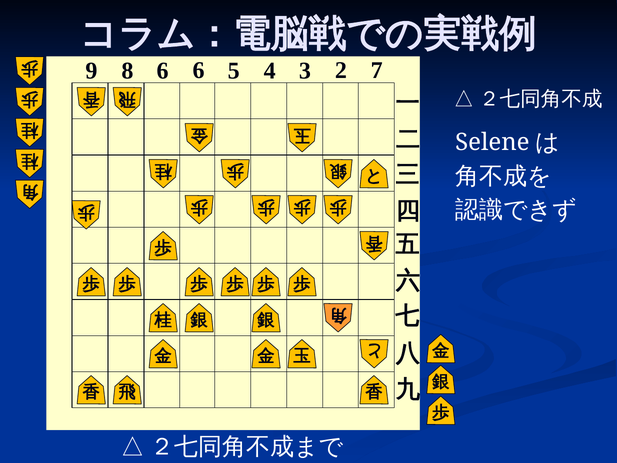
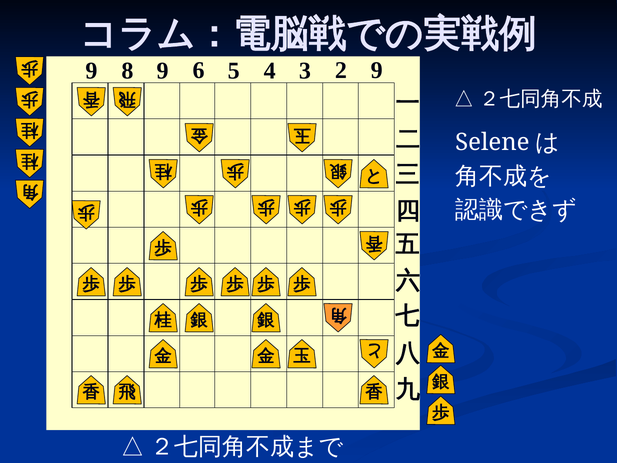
8 6: 6 -> 9 (163, 71)
2 7: 7 -> 9 (377, 71)
